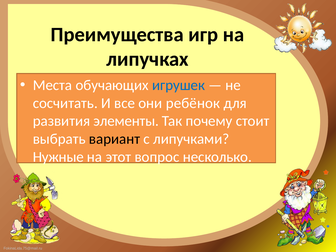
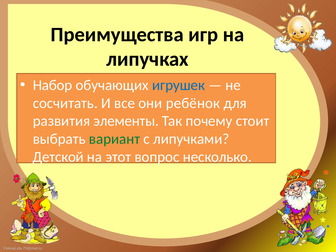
Места: Места -> Набор (53, 85)
вариант colour: black -> green (115, 139)
Нужные: Нужные -> Детской (58, 157)
